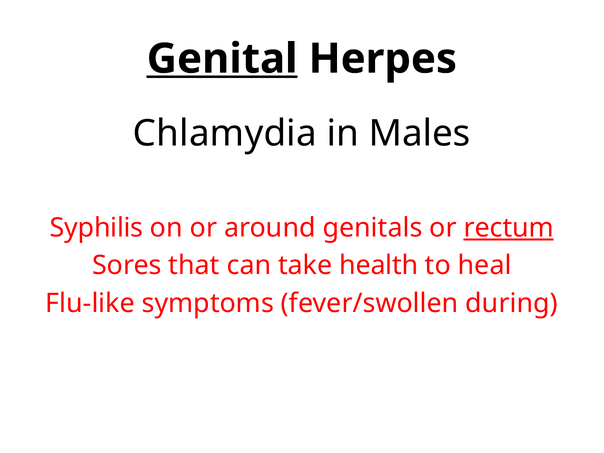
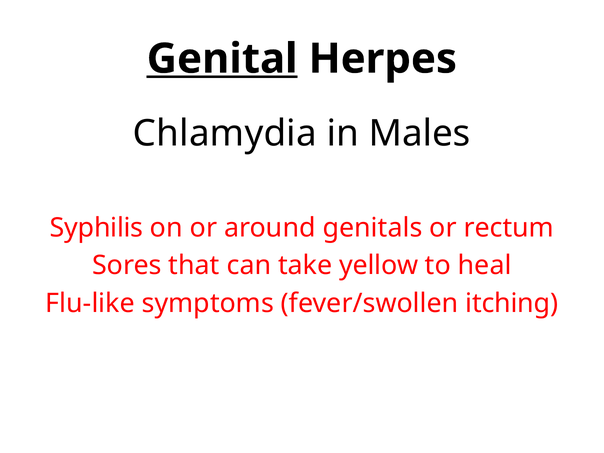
rectum underline: present -> none (509, 228)
health: health -> yellow (379, 266)
during: during -> itching (512, 303)
